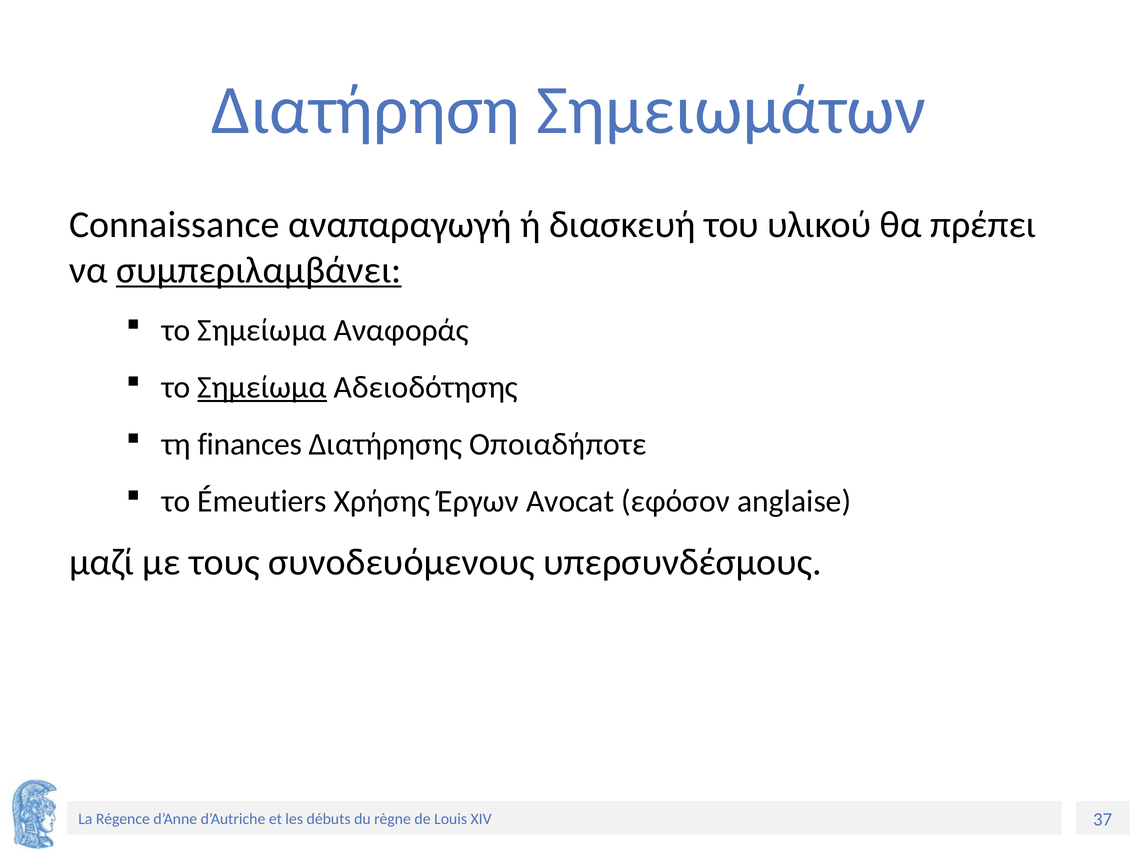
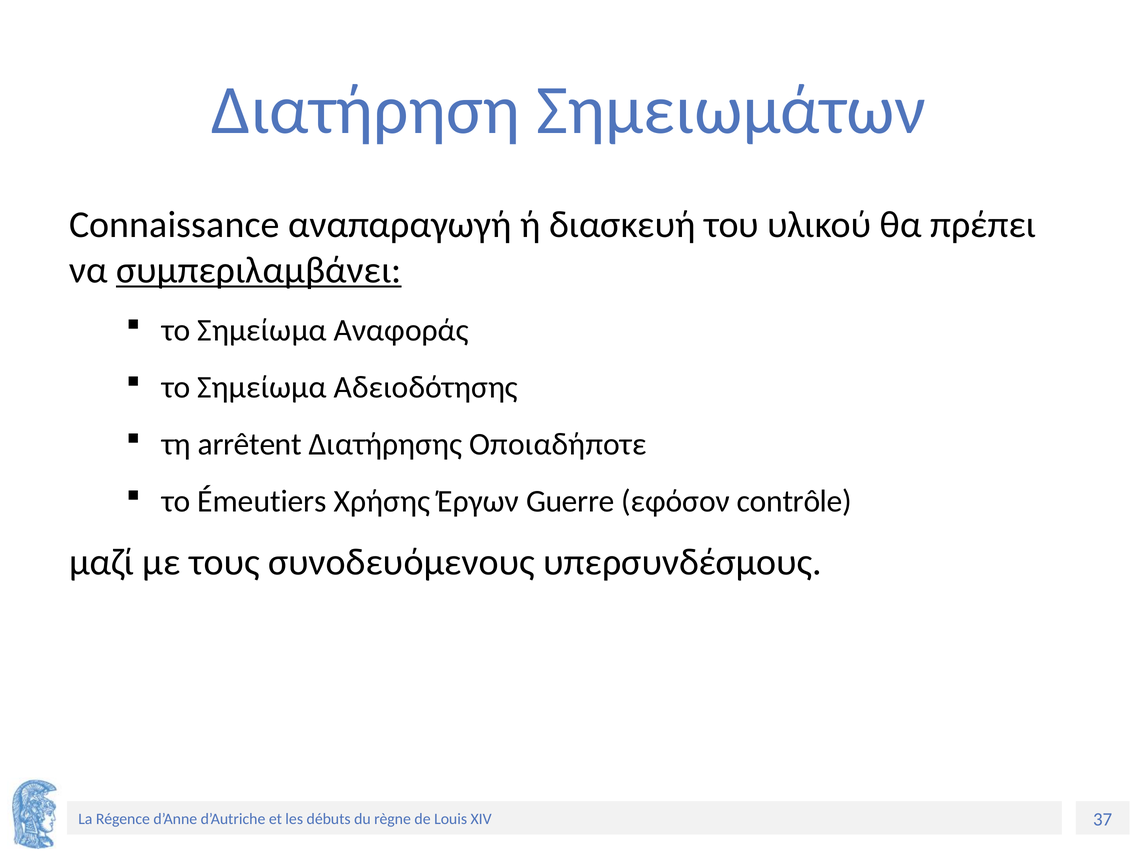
Σημείωμα underline: present -> none (262, 388)
finances: finances -> arrêtent (250, 445)
Avocat: Avocat -> Guerre (570, 501)
anglaise: anglaise -> contrôle (794, 501)
